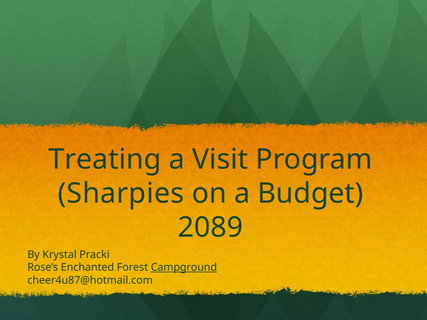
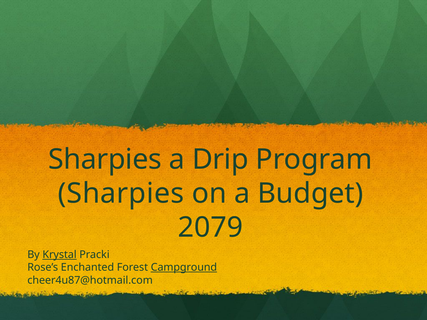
Treating: Treating -> Sharpies (105, 159)
Visit: Visit -> Drip (220, 159)
2089: 2089 -> 2079 (211, 228)
Krystal underline: none -> present (60, 255)
